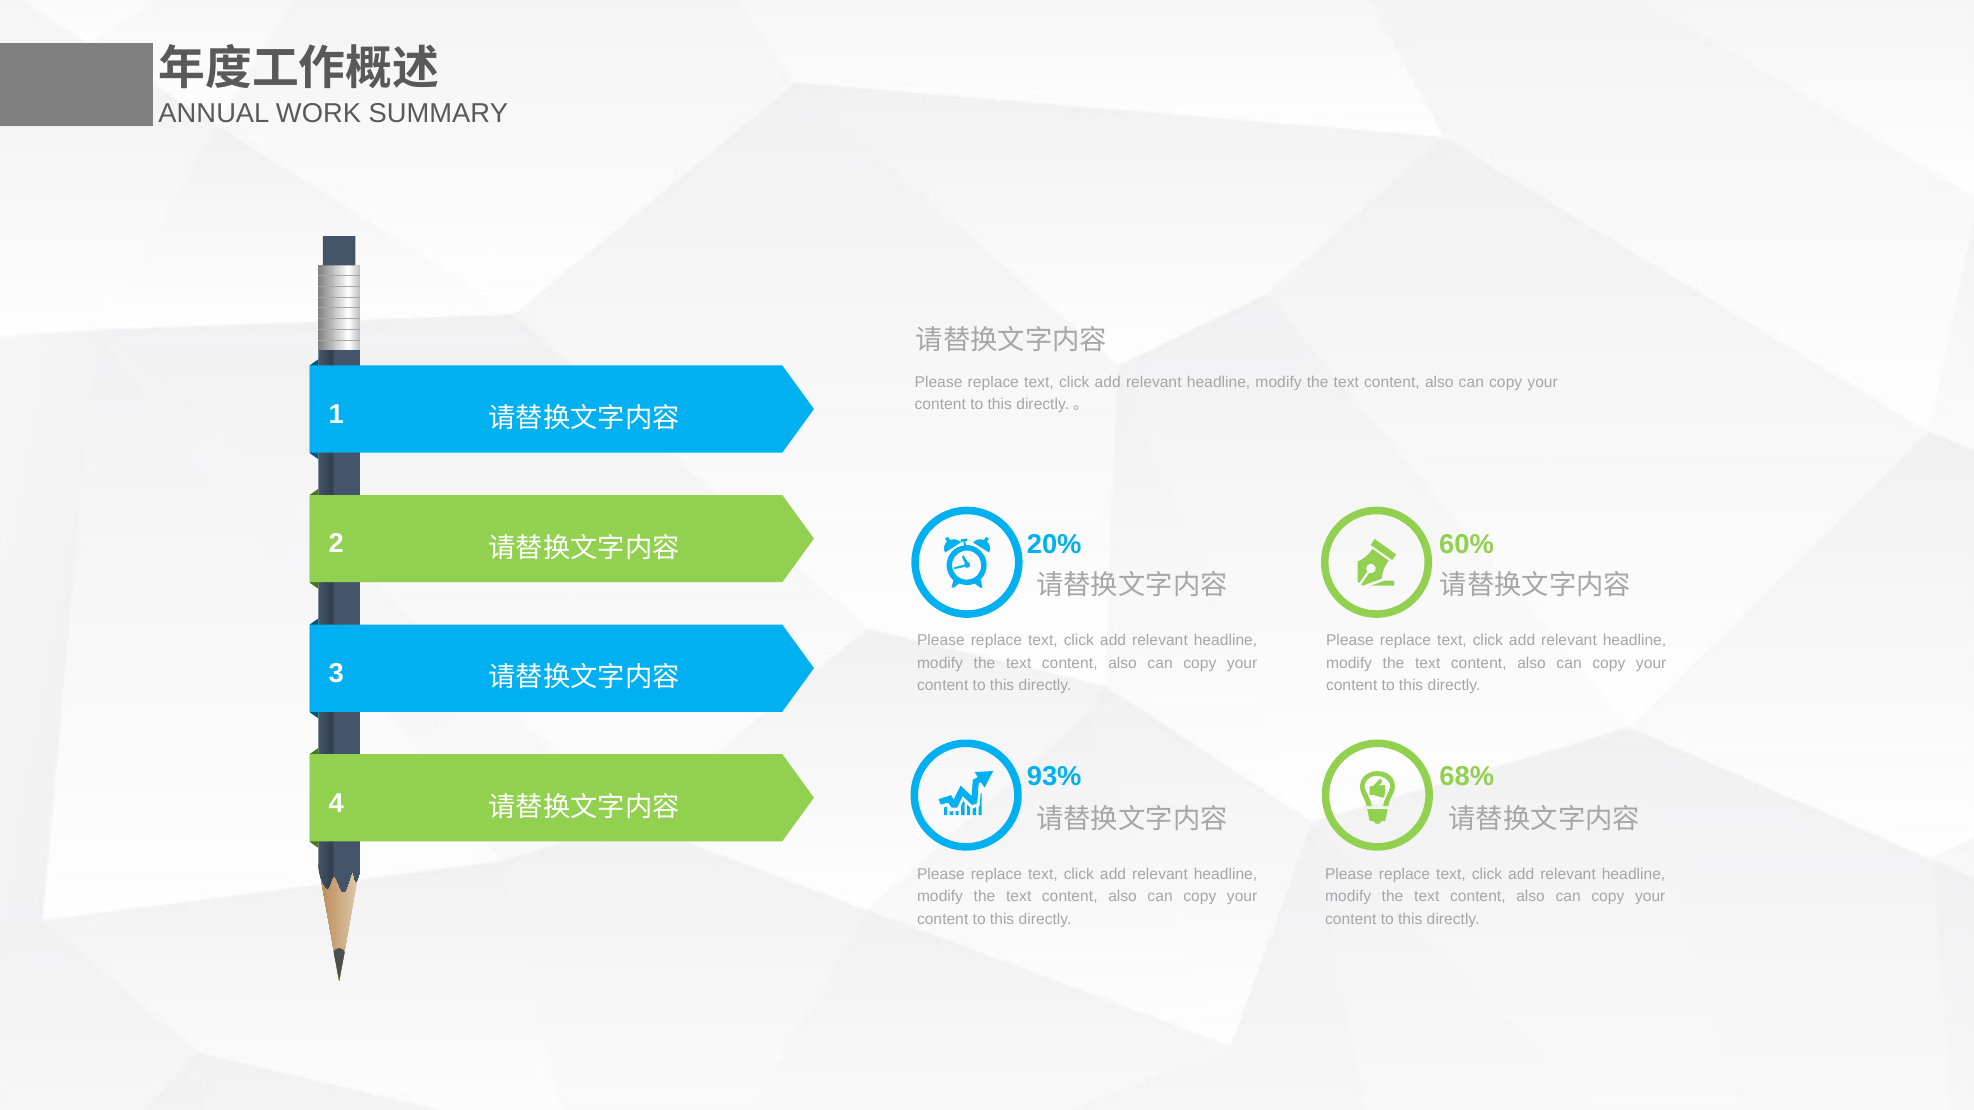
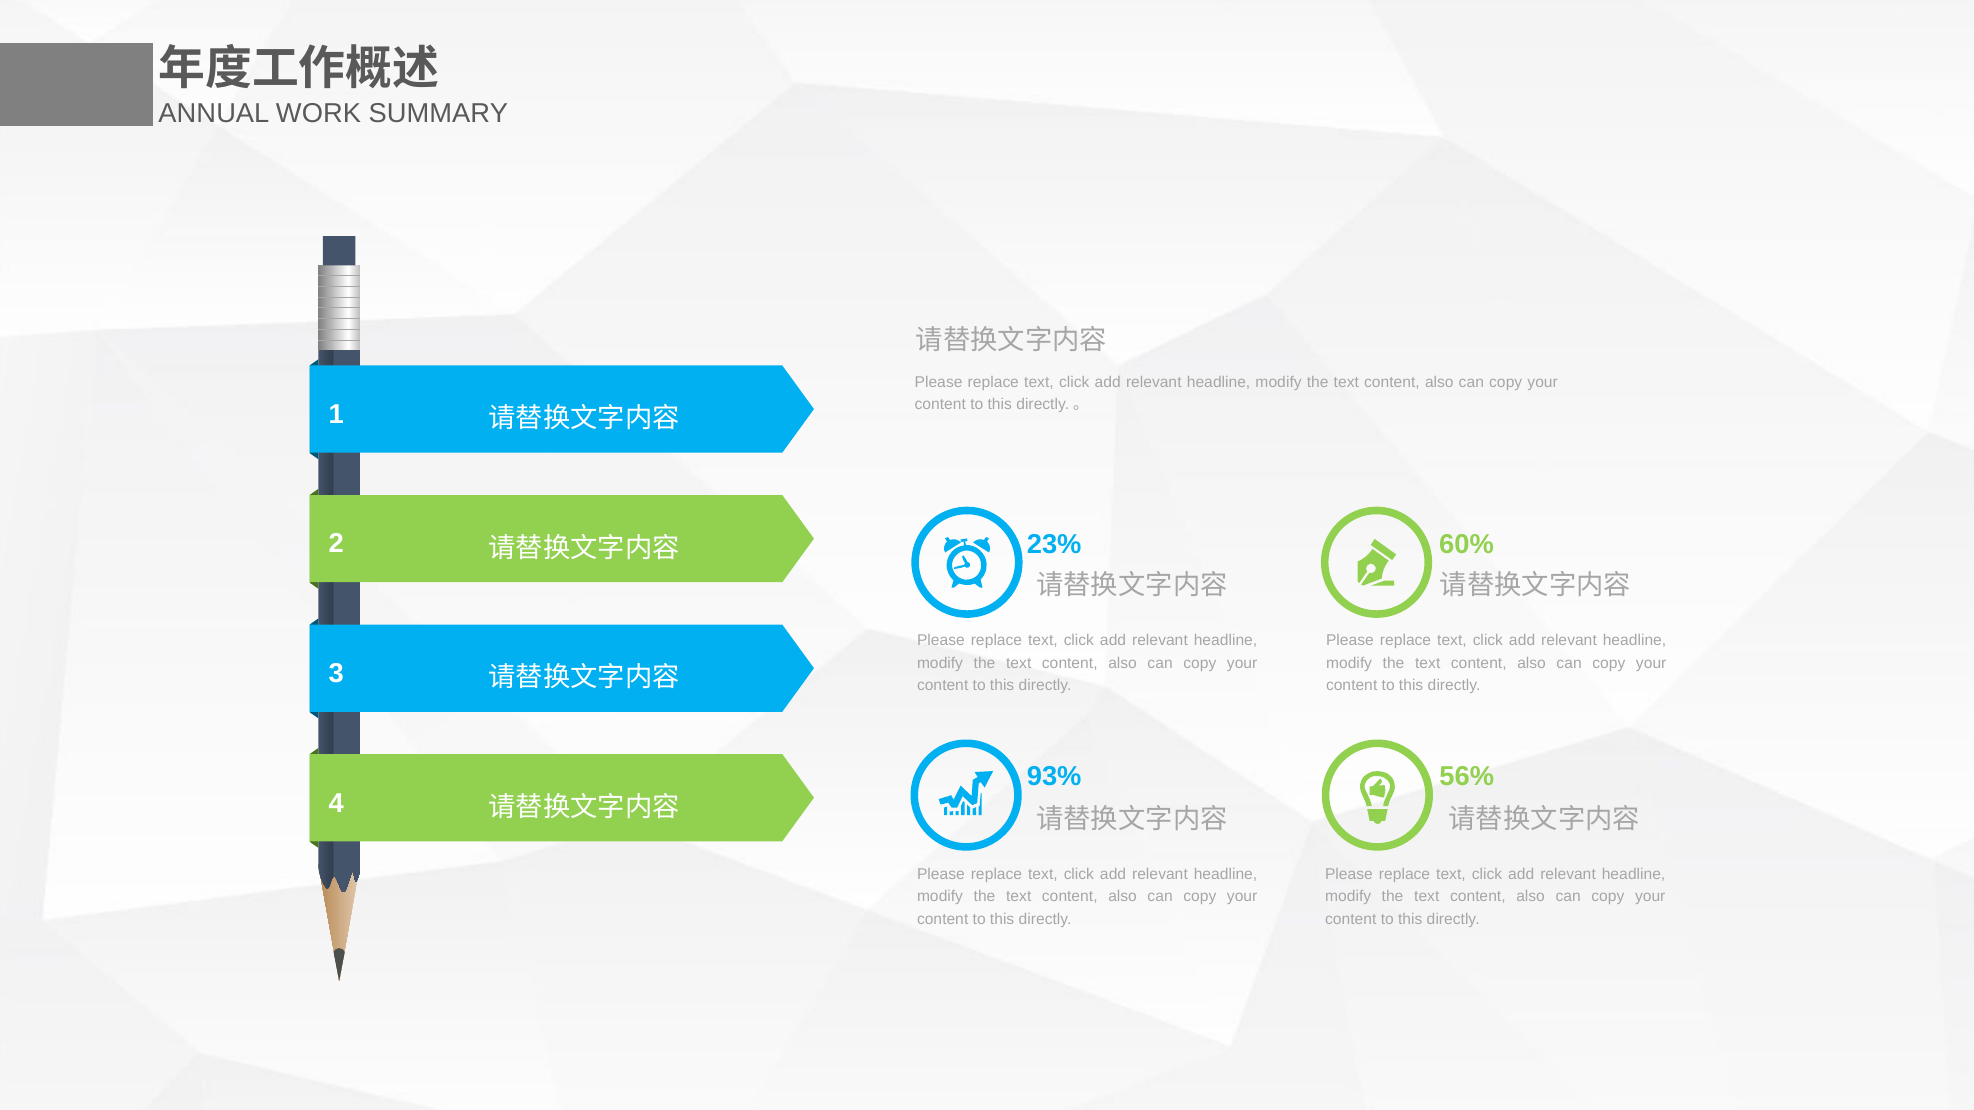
20%: 20% -> 23% (1054, 545)
68%: 68% -> 56% (1467, 776)
